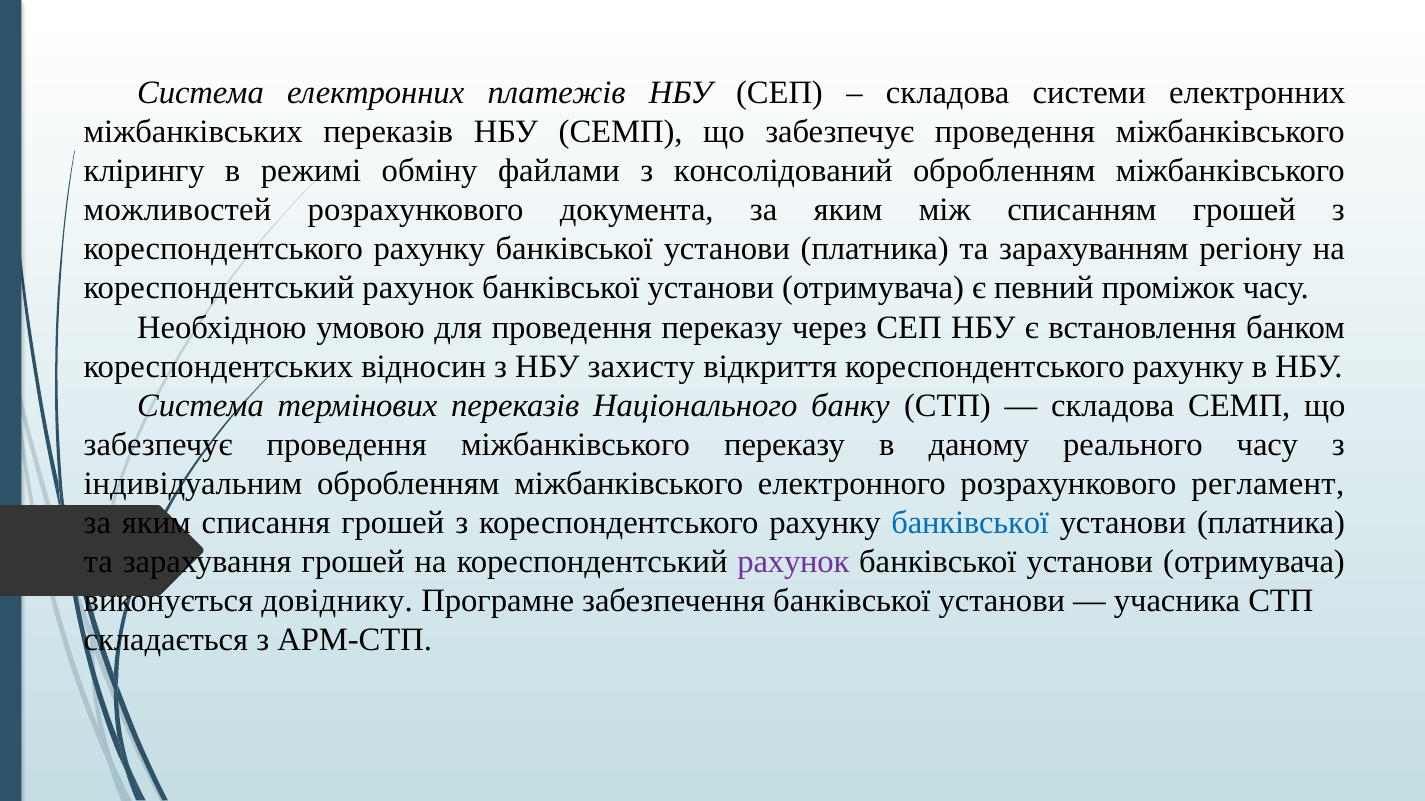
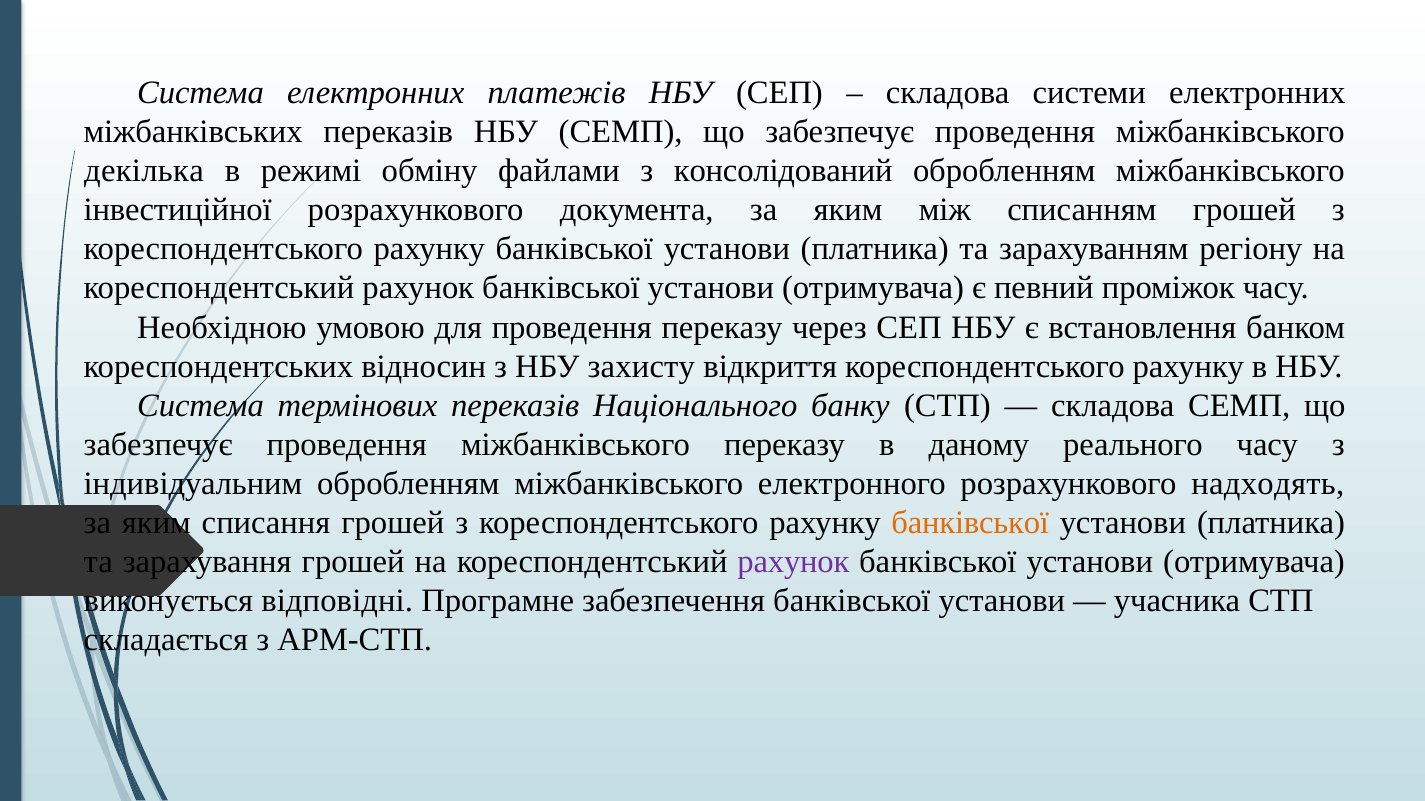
клірингу: клірингу -> декілька (144, 171)
можливостей: можливостей -> інвестиційної (178, 210)
регламент: регламент -> надходять (1268, 484)
банківської colour: blue -> orange (970, 523)
довіднику: довіднику -> відповідні (337, 601)
